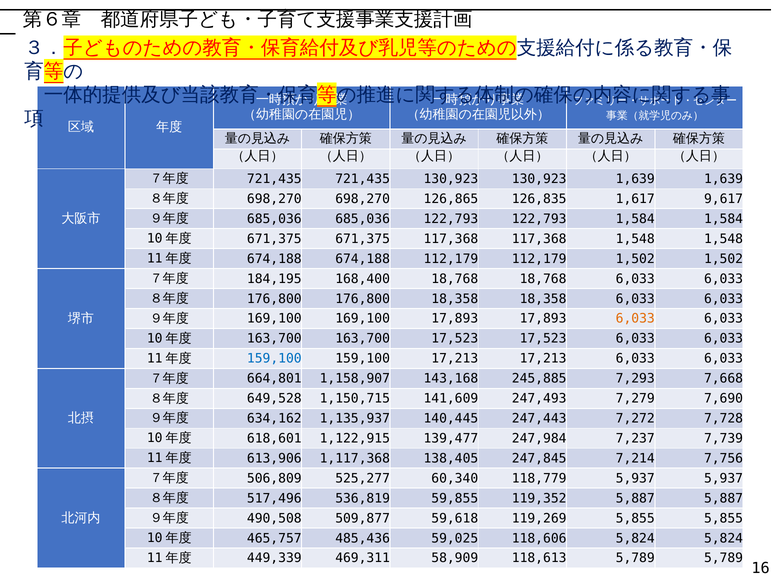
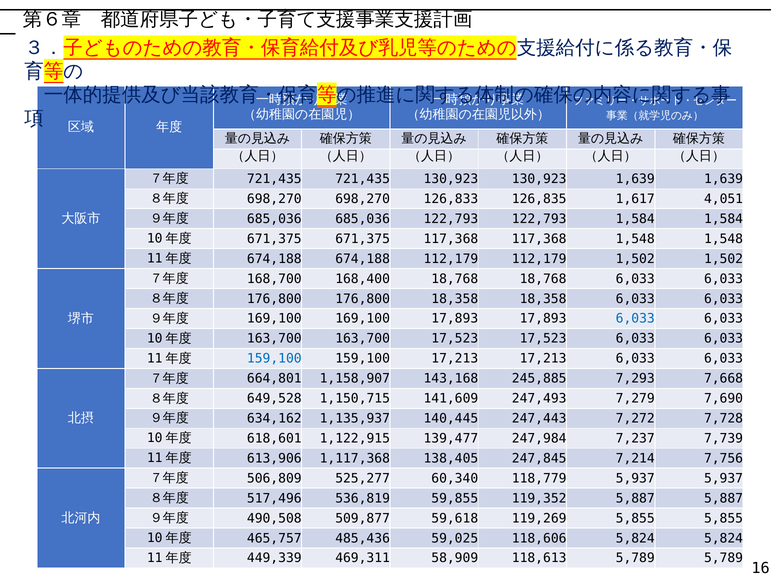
126,865: 126,865 -> 126,833 (451, 199)
9,617: 9,617 -> 4,051 (724, 199)
184,195: 184,195 -> 168,700 (274, 279)
6,033 colour: orange -> blue (635, 319)
